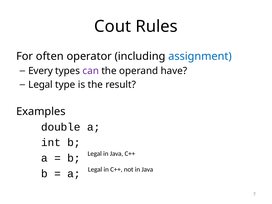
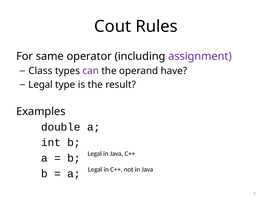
often: often -> same (50, 56)
assignment colour: blue -> purple (200, 56)
Every: Every -> Class (40, 71)
